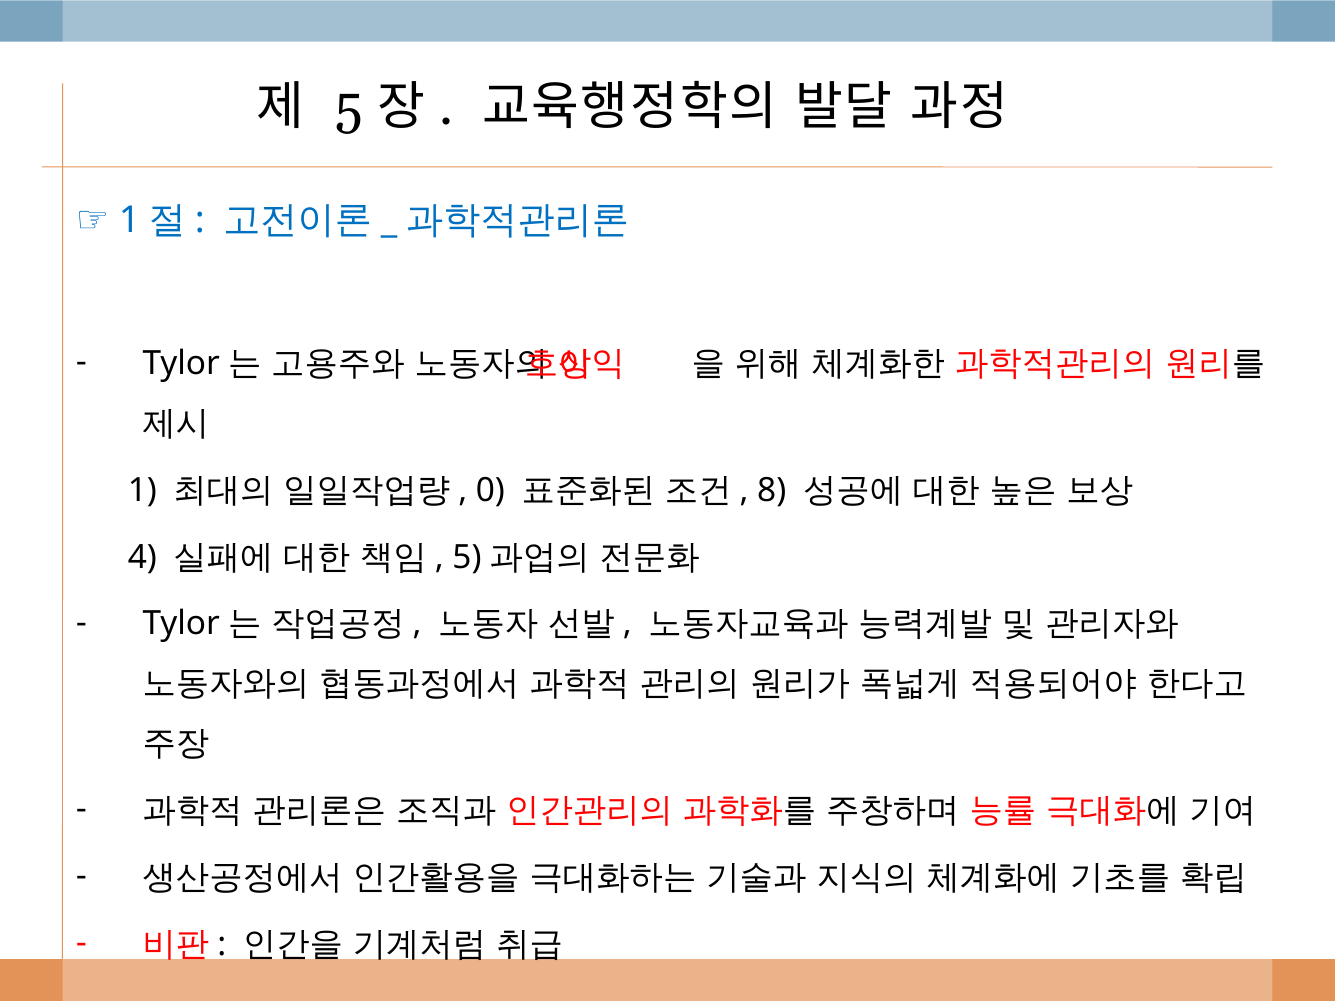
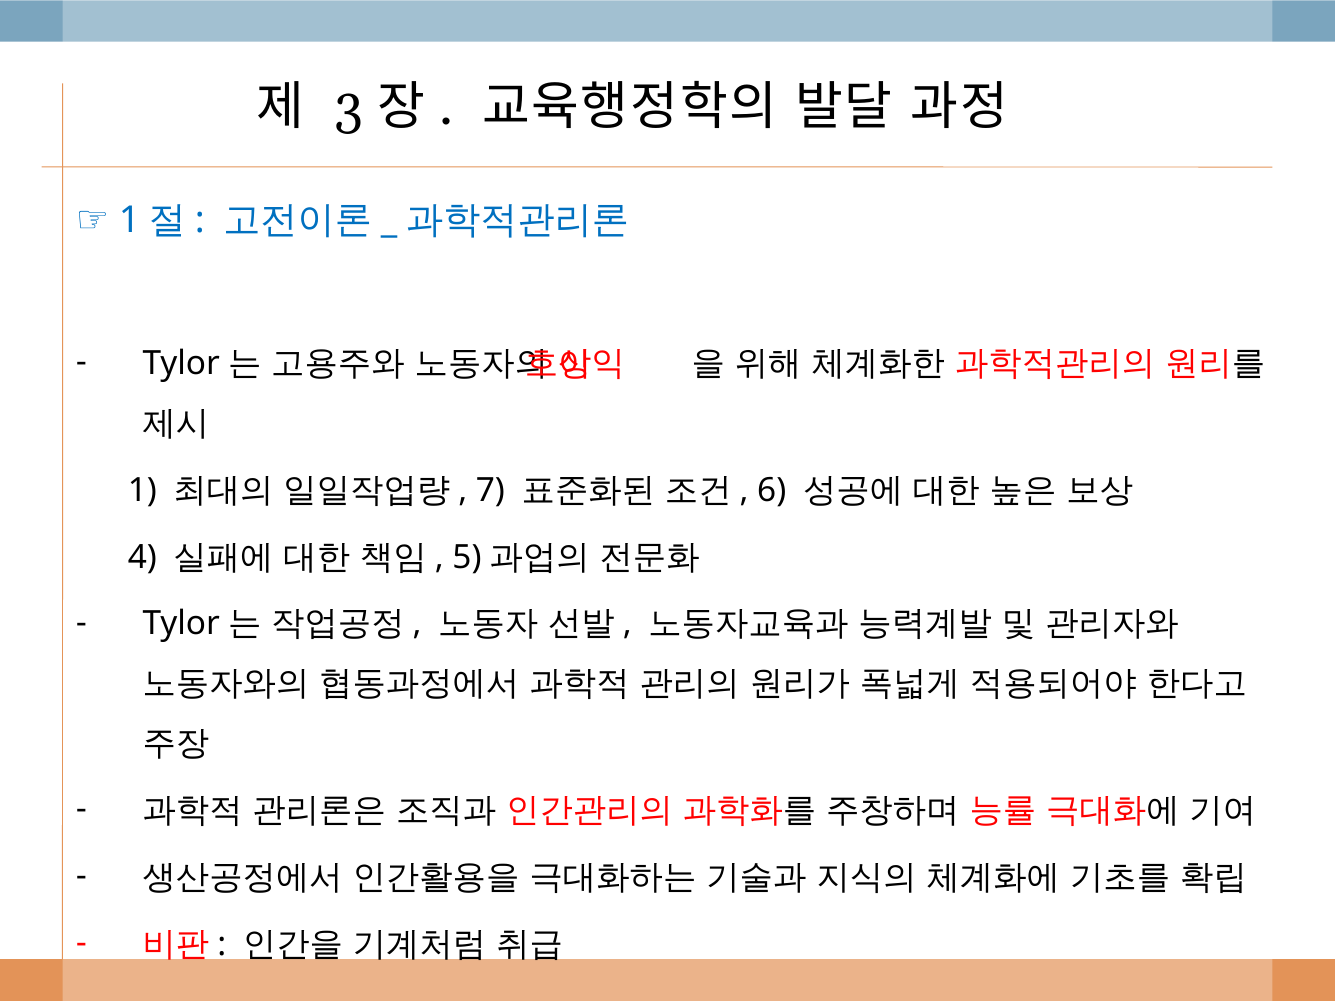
5: 5 -> 3 (349, 108)
0: 0 -> 7 (490, 490)
8: 8 -> 6 (772, 490)
